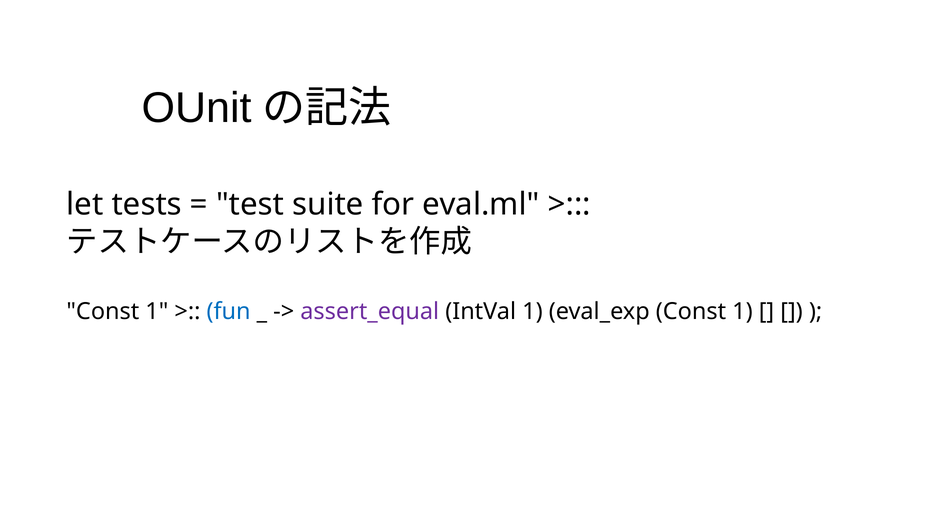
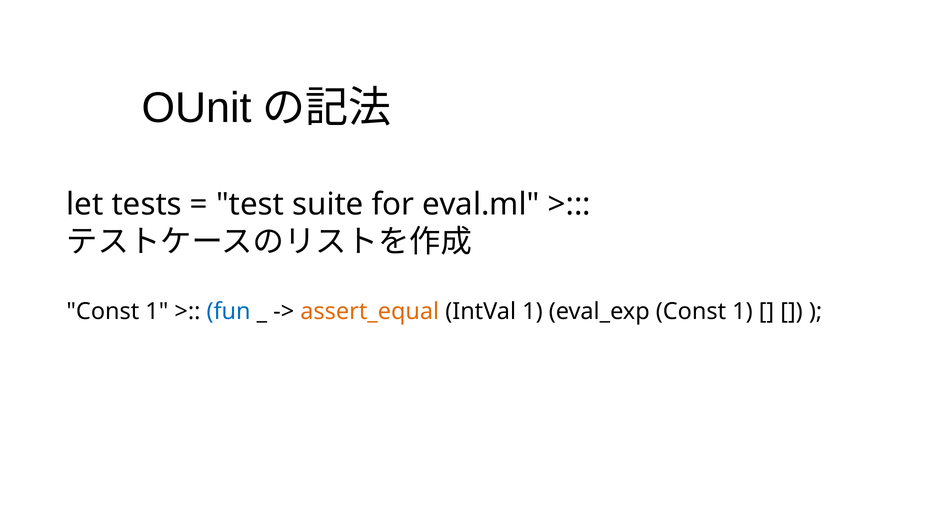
assert_equal colour: purple -> orange (370, 312)
